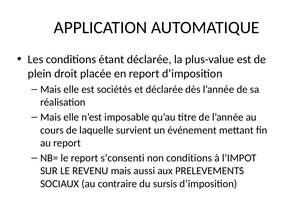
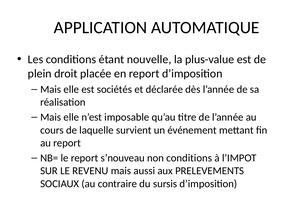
étant déclarée: déclarée -> nouvelle (149, 59)
s’consenti: s’consenti -> s’nouveau (123, 158)
